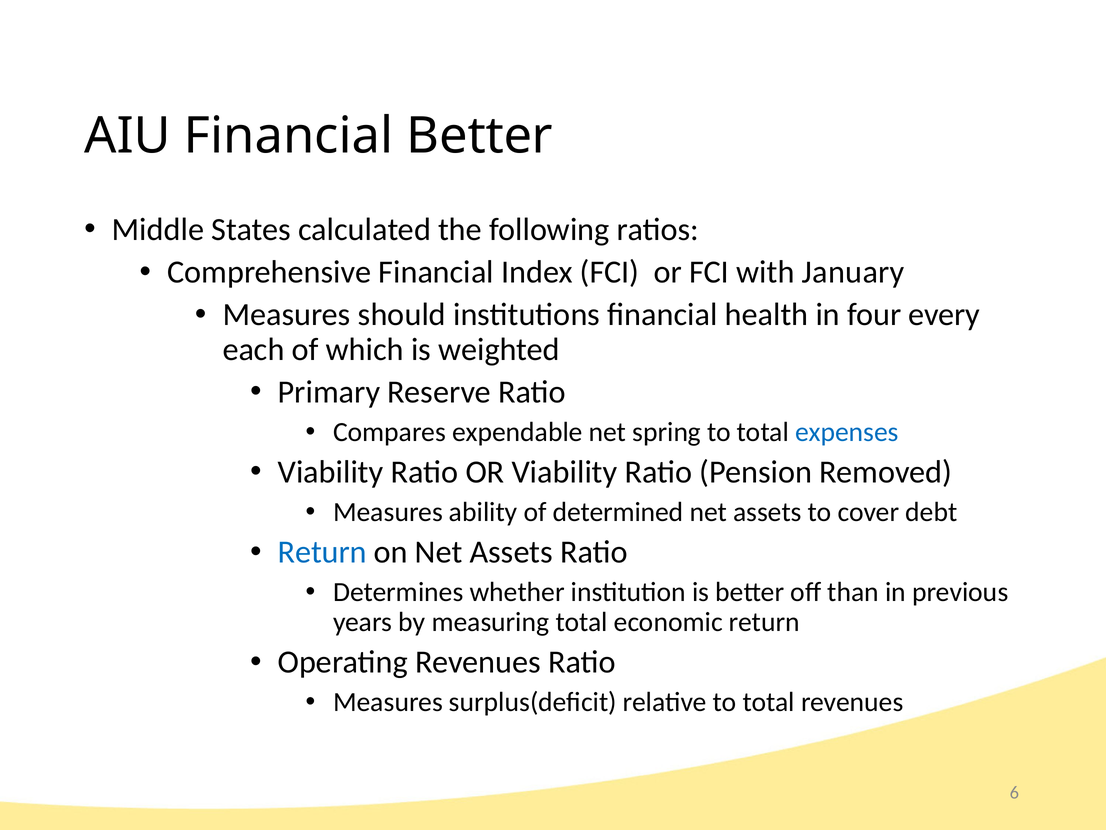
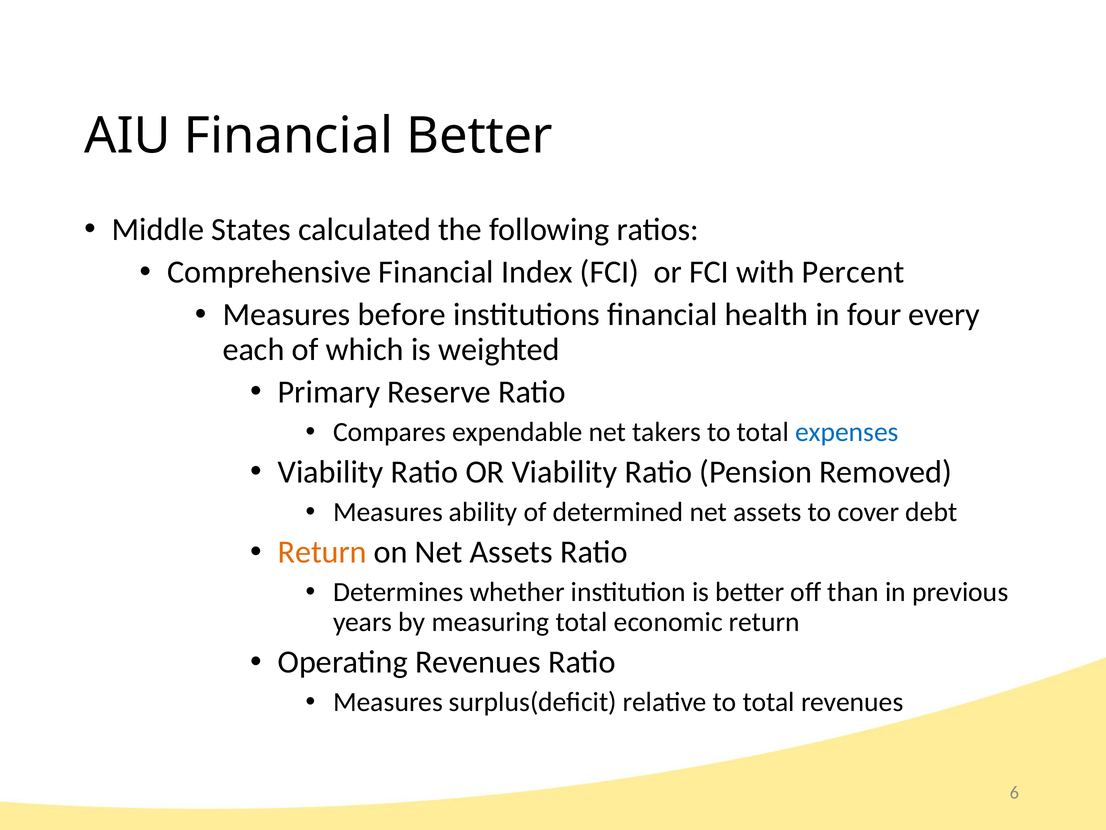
January: January -> Percent (853, 272)
should: should -> before (402, 314)
spring: spring -> takers (667, 432)
Return colour: blue -> orange (322, 552)
